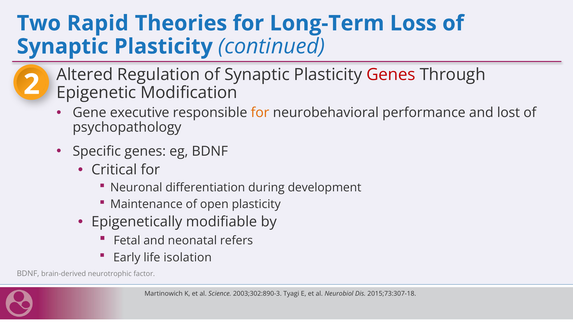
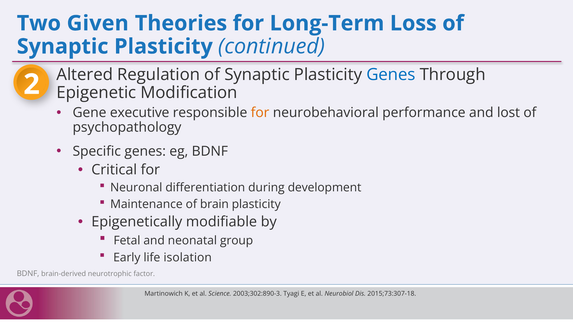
Rapid: Rapid -> Given (98, 23)
Genes colour: red -> blue (391, 75)
open: open -> brain (214, 204)
refers: refers -> group (237, 241)
